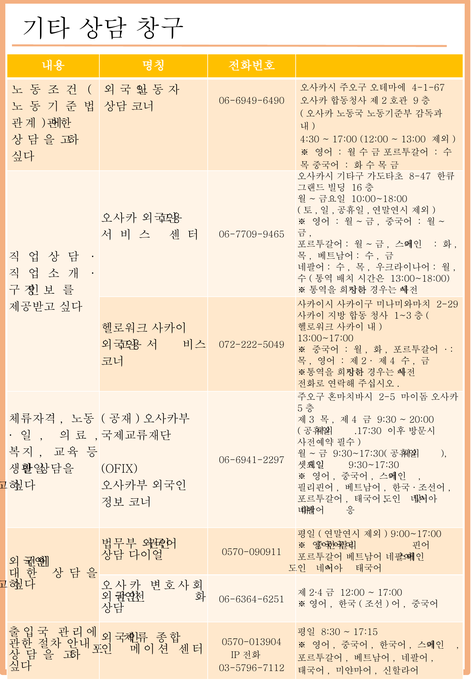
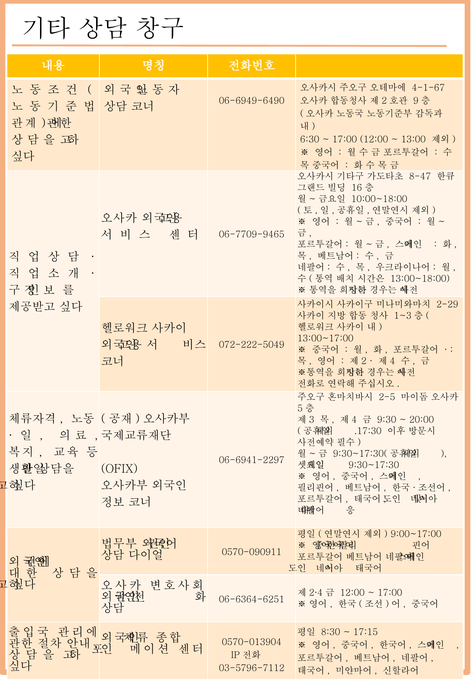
4:30: 4:30 -> 6:30 (310, 139)
